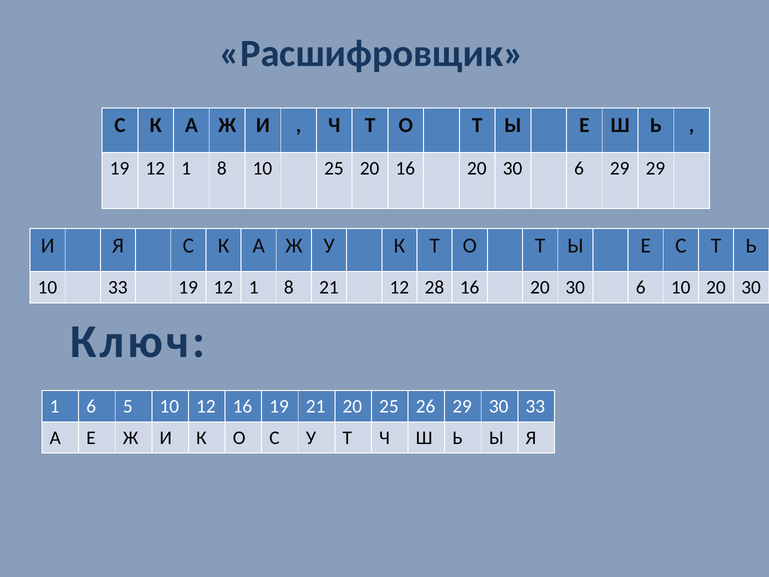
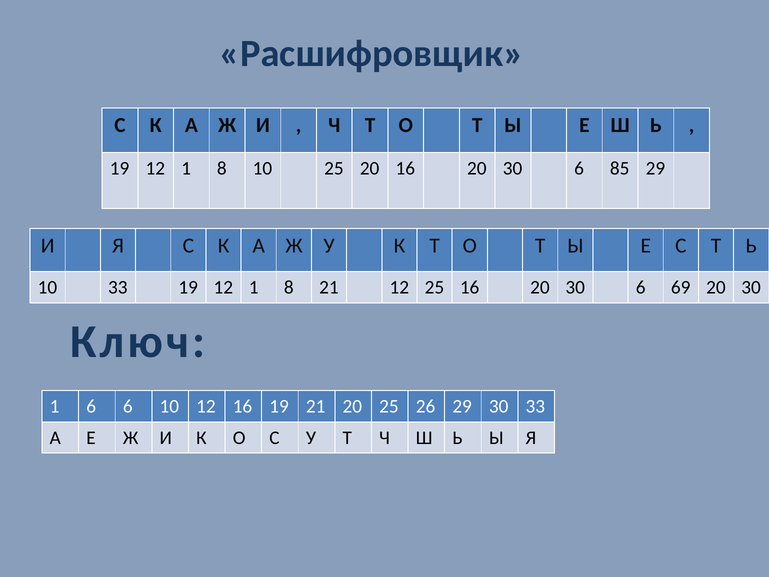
6 29: 29 -> 85 (620, 168)
12 28: 28 -> 25 (434, 287)
6 10: 10 -> 69 (681, 287)
6 5: 5 -> 6 (128, 406)
